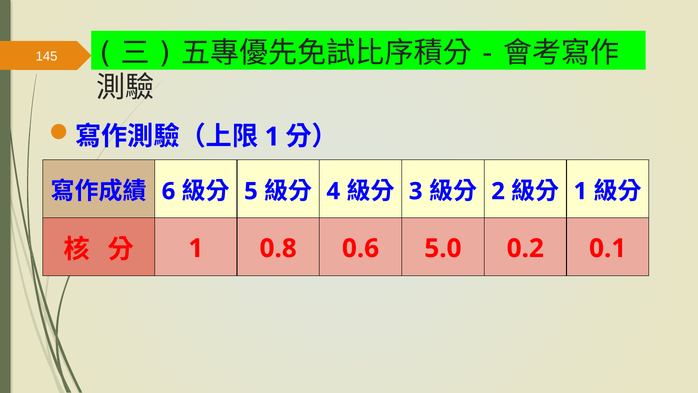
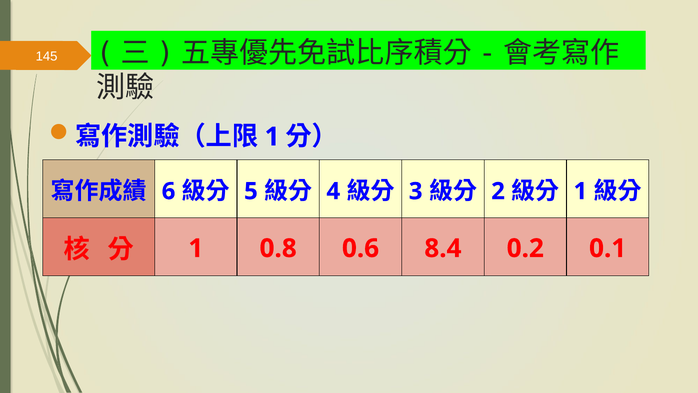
5.0: 5.0 -> 8.4 (443, 248)
